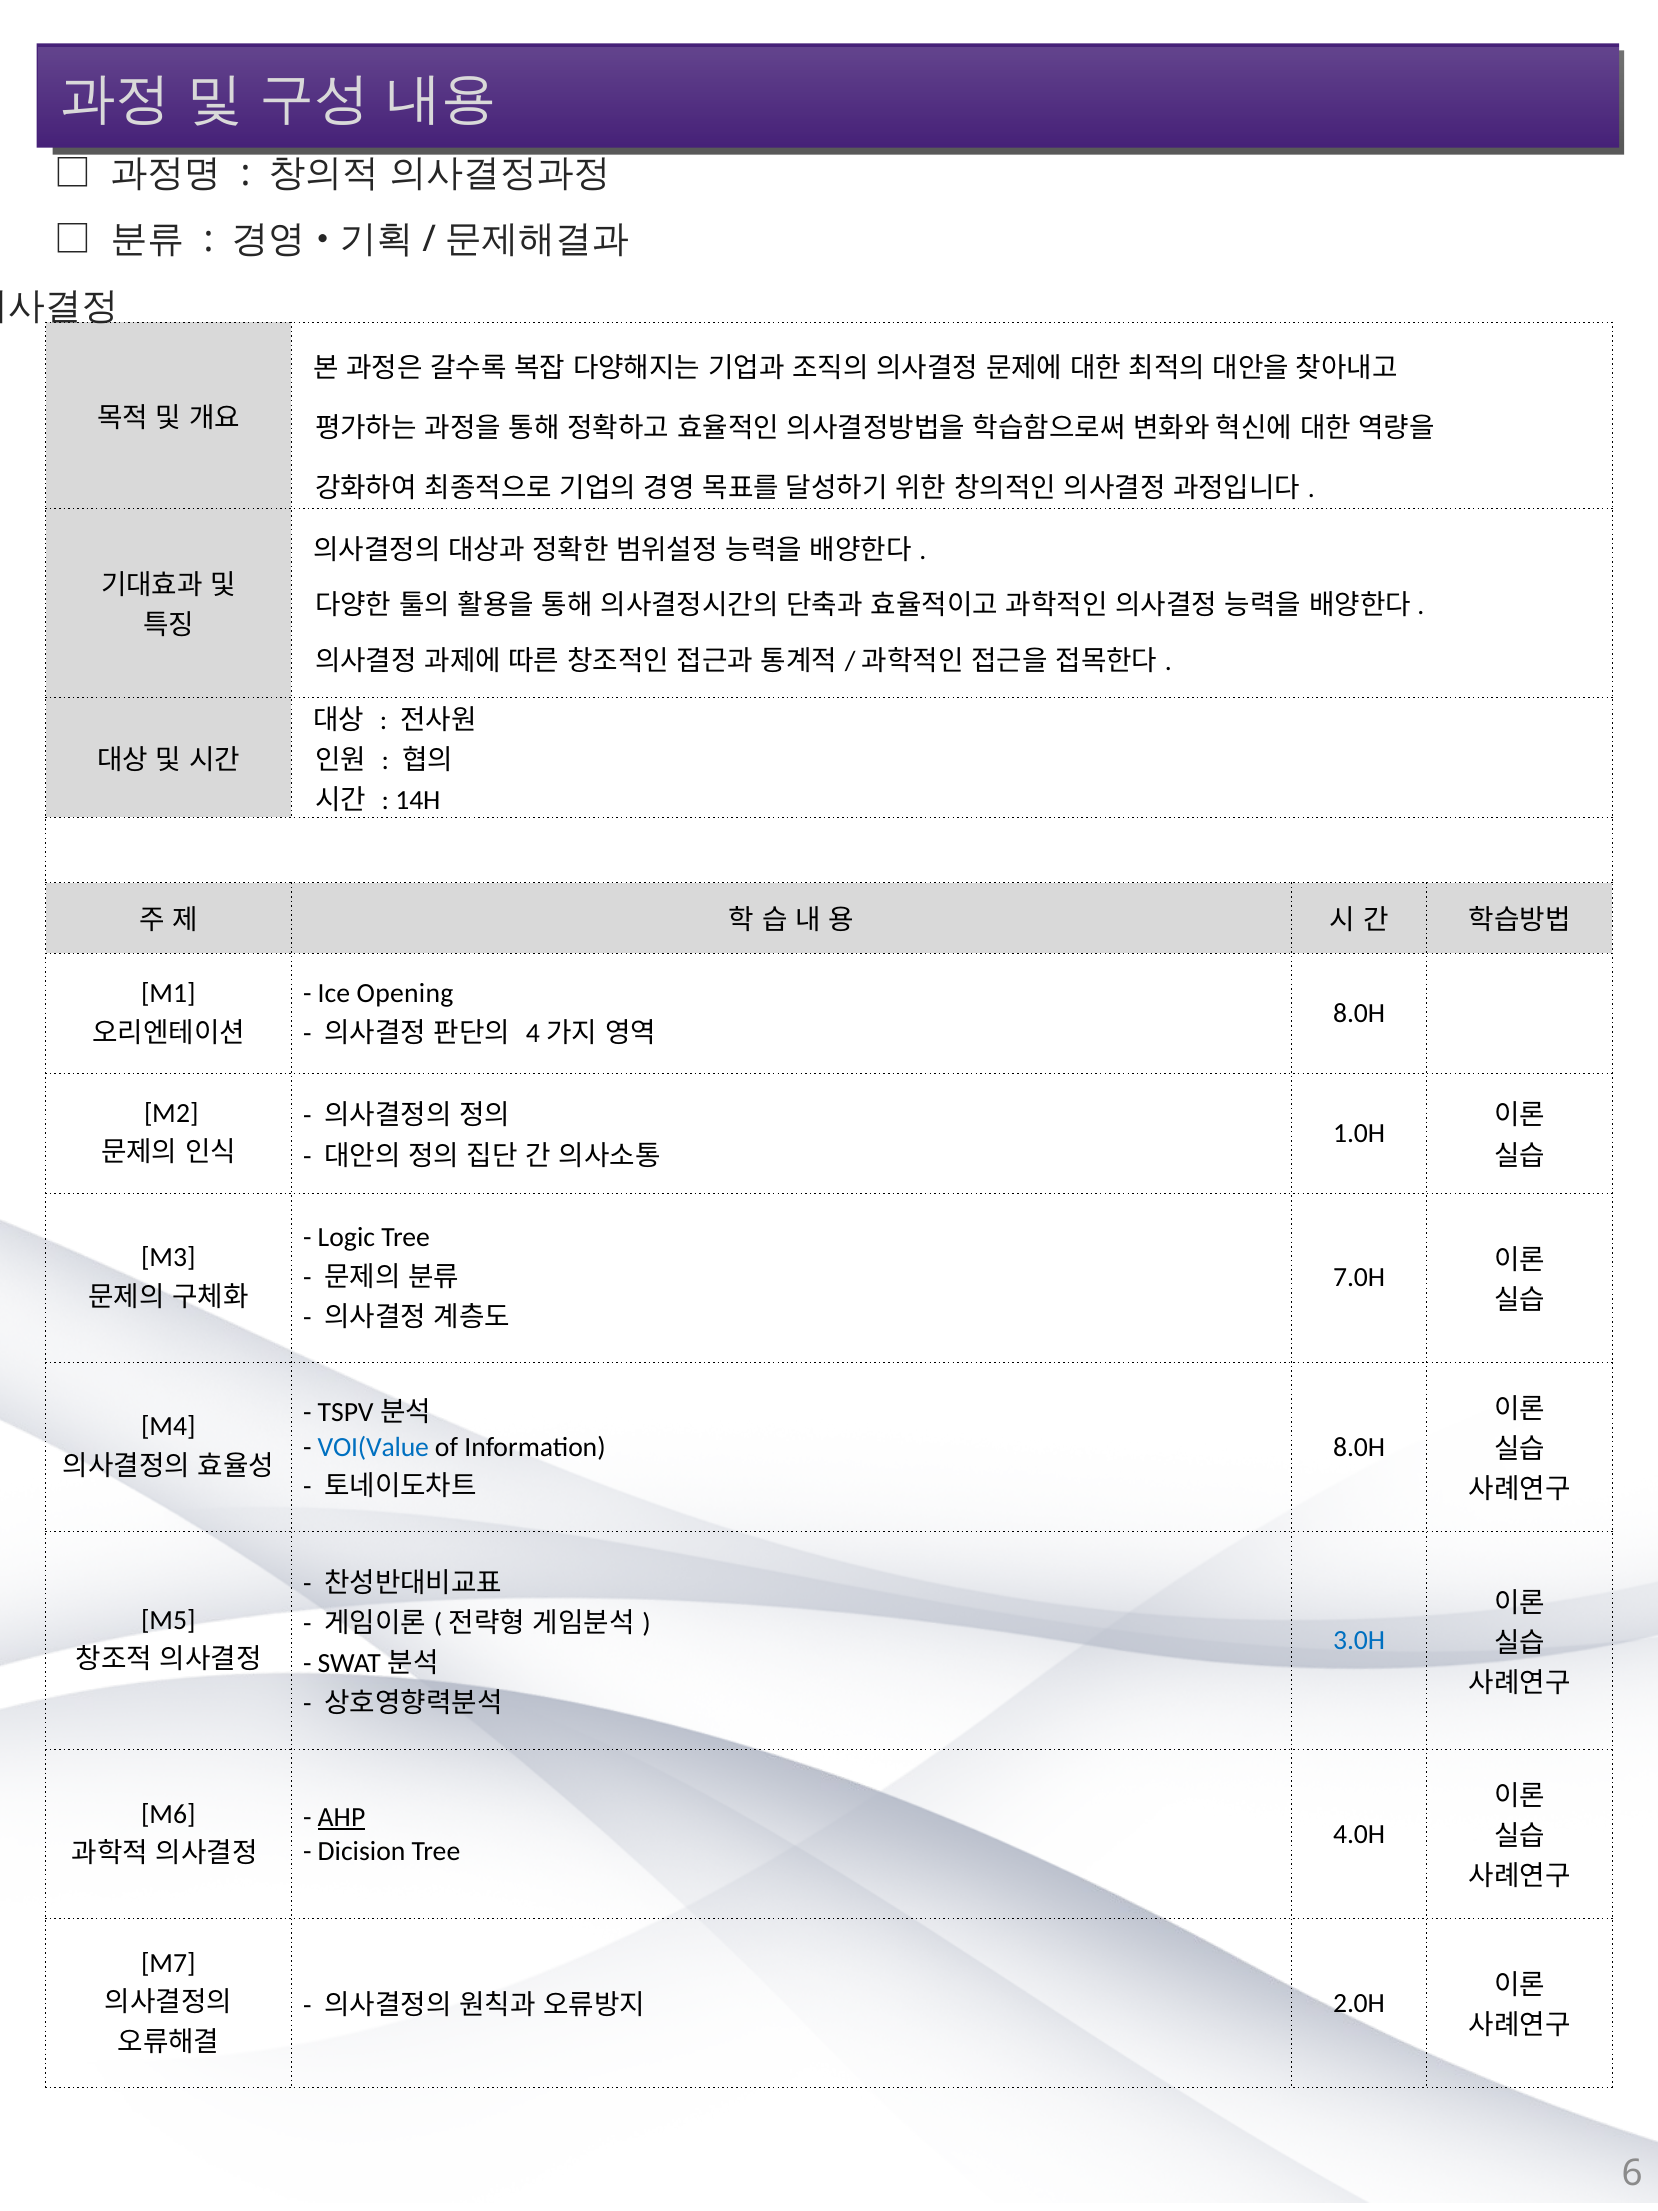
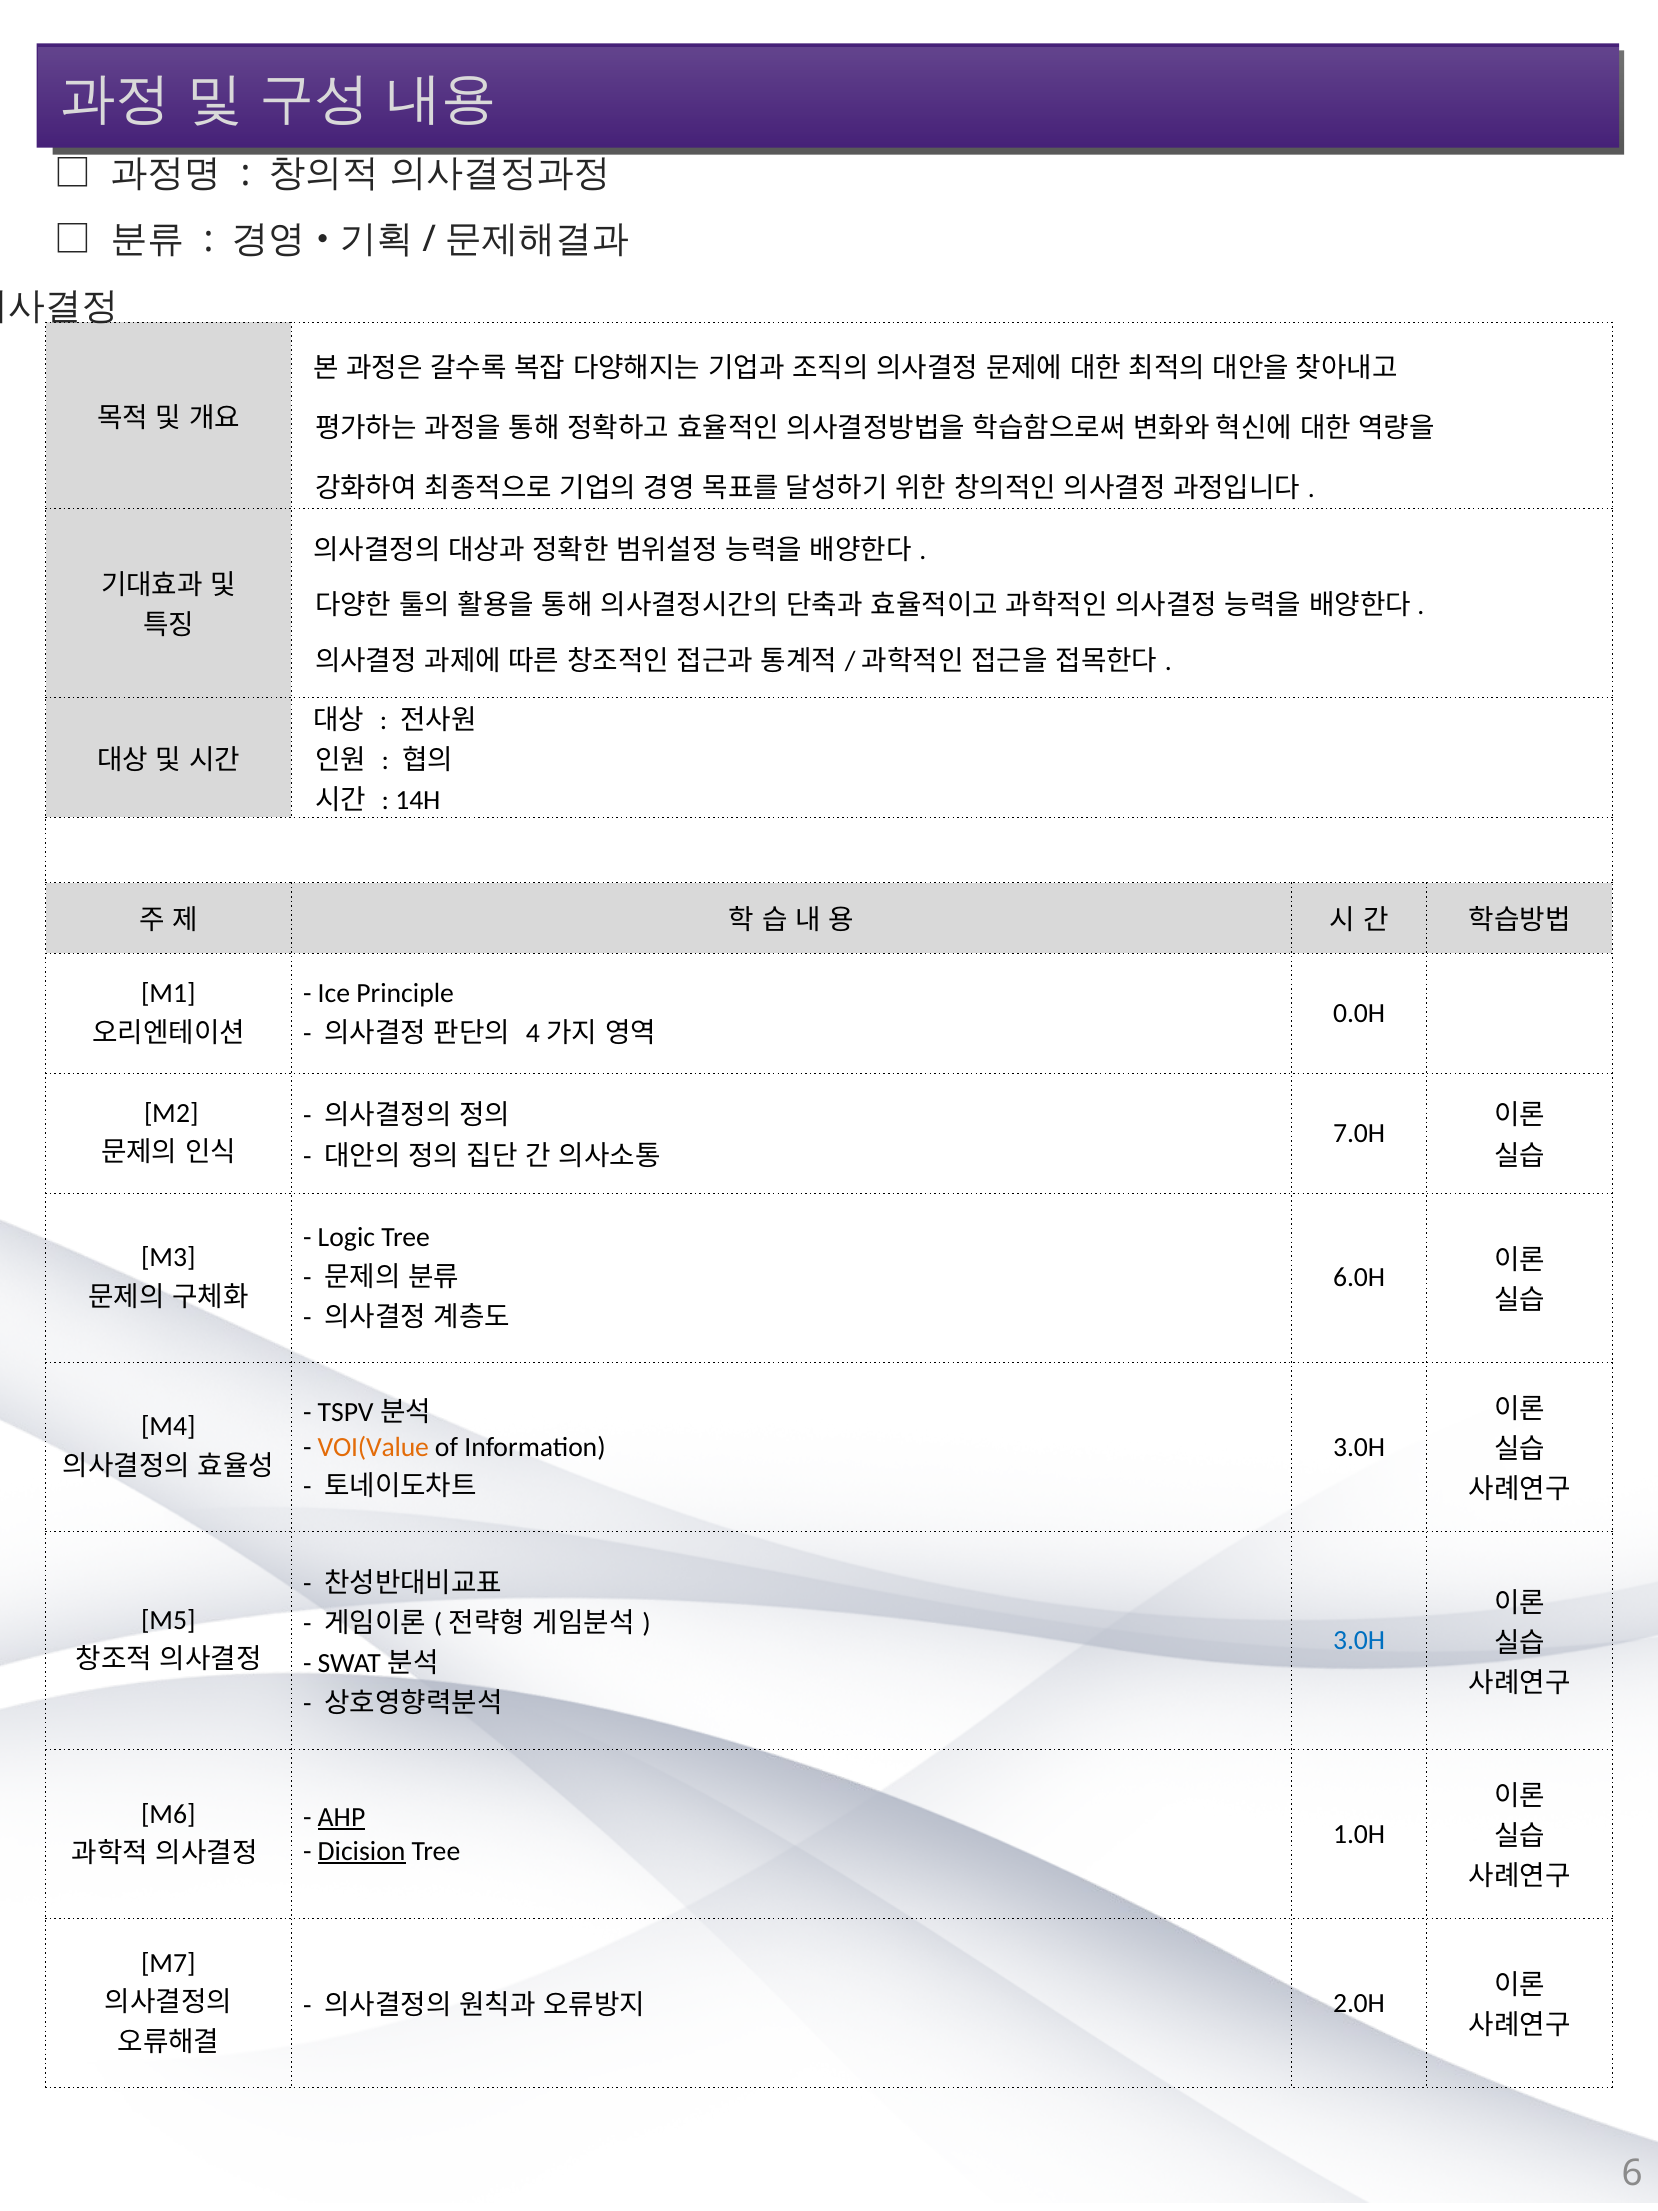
Opening: Opening -> Principle (405, 993)
8.0H: 8.0H -> 0.0H (1359, 1013)
1.0H: 1.0H -> 7.0H (1359, 1133)
7.0H: 7.0H -> 6.0H (1359, 1278)
VOI(Value colour: blue -> orange (373, 1447)
8.0H: 8.0H -> 3.0H (1359, 1447)
4.0H: 4.0H -> 1.0H (1359, 1834)
Dicision underline: none -> present (362, 1851)
